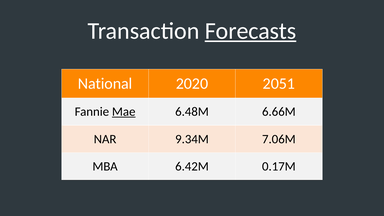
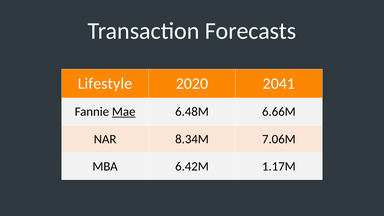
Forecasts underline: present -> none (251, 31)
National: National -> Lifestyle (105, 84)
2051: 2051 -> 2041 (279, 84)
9.34M: 9.34M -> 8.34M (192, 139)
0.17M: 0.17M -> 1.17M (279, 167)
